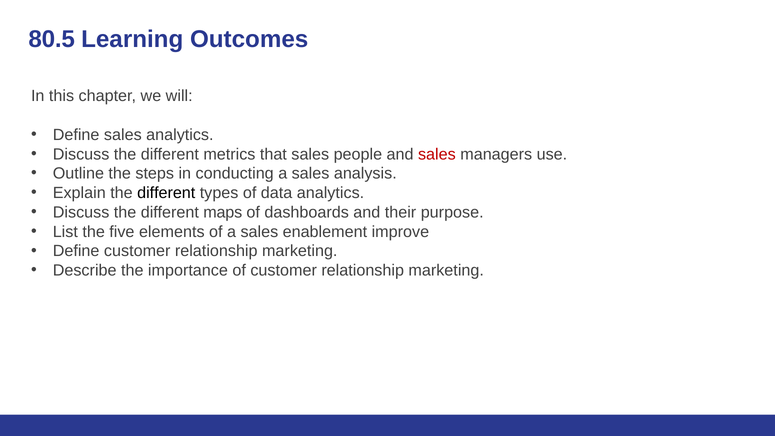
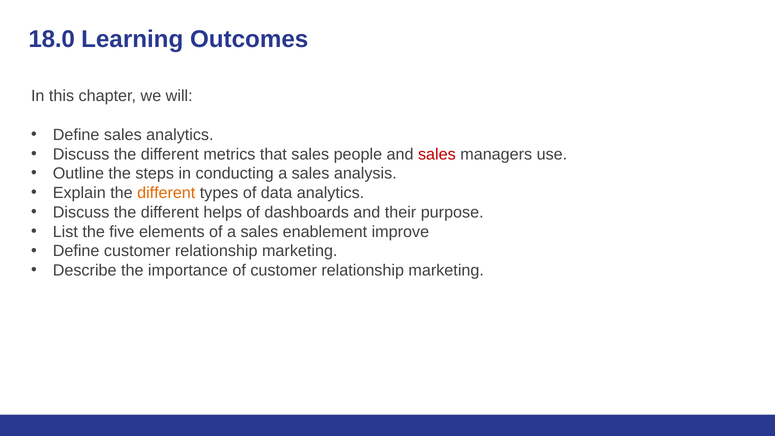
80.5: 80.5 -> 18.0 (52, 39)
different colour: black -> orange (166, 193)
maps: maps -> helps (223, 212)
